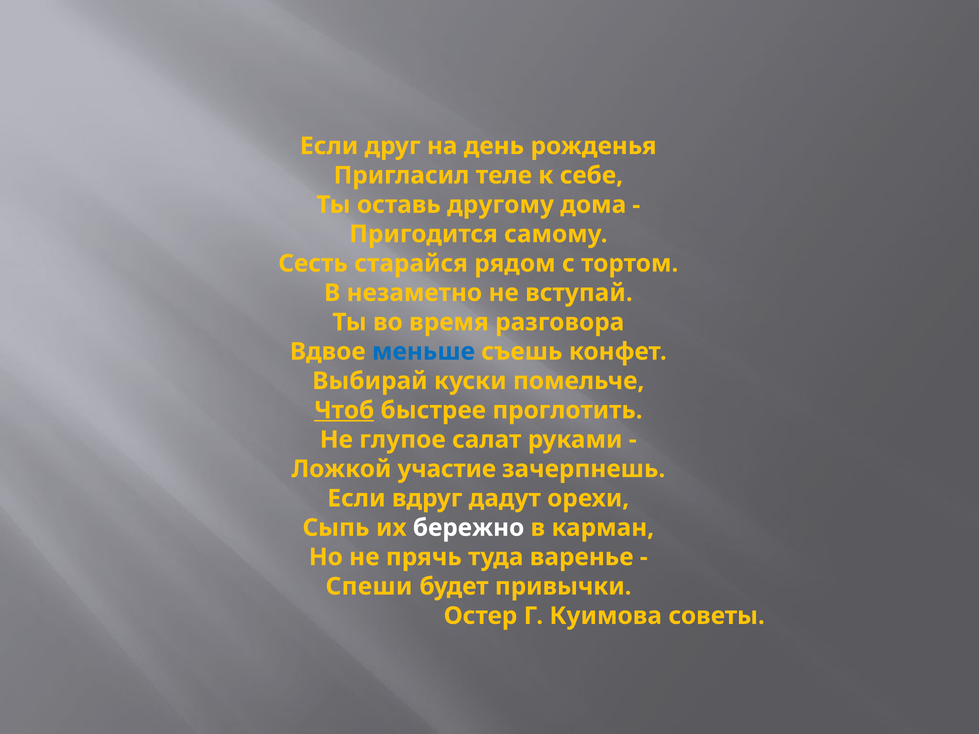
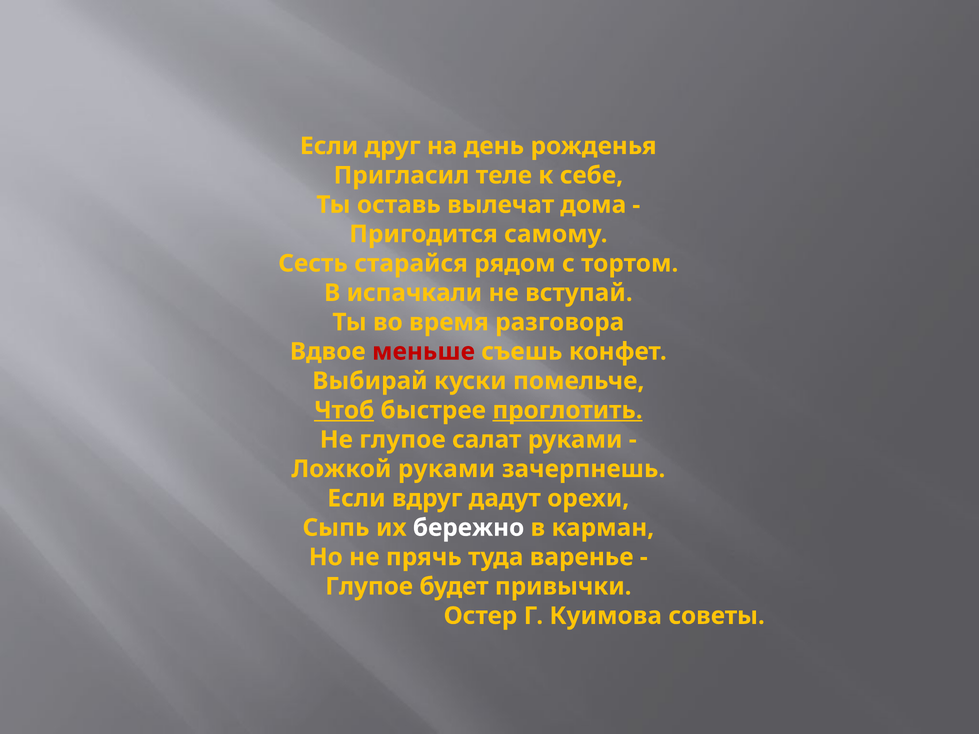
другому: другому -> вылечат (501, 205)
незаметно: незаметно -> испачкали (414, 293)
меньше colour: blue -> red (423, 352)
проглотить underline: none -> present (567, 410)
Ложкой участие: участие -> руками (447, 469)
Спеши: Спеши -> Глупое (369, 587)
